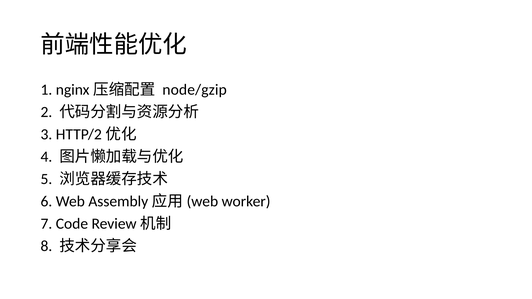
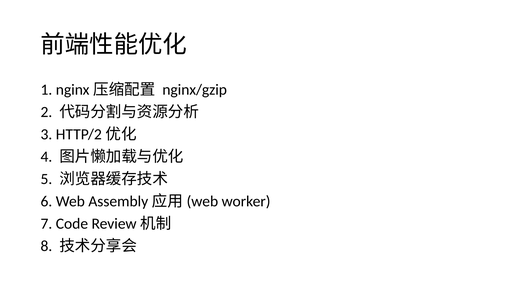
node/gzip: node/gzip -> nginx/gzip (195, 90)
